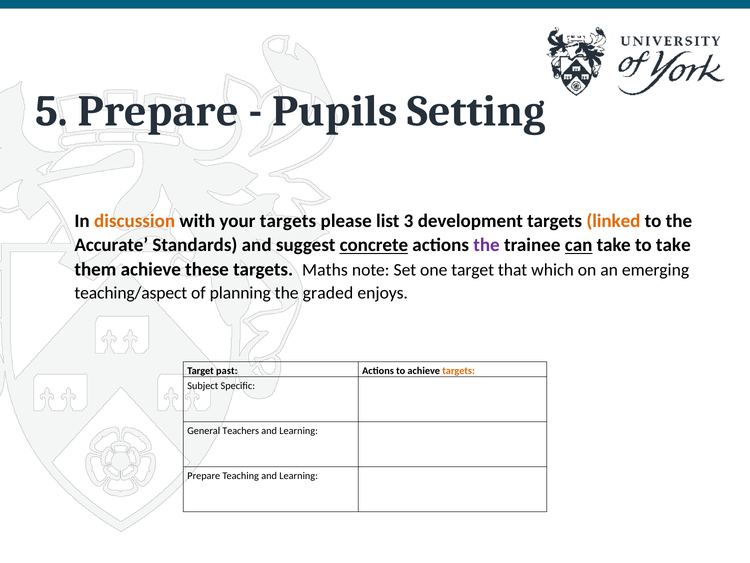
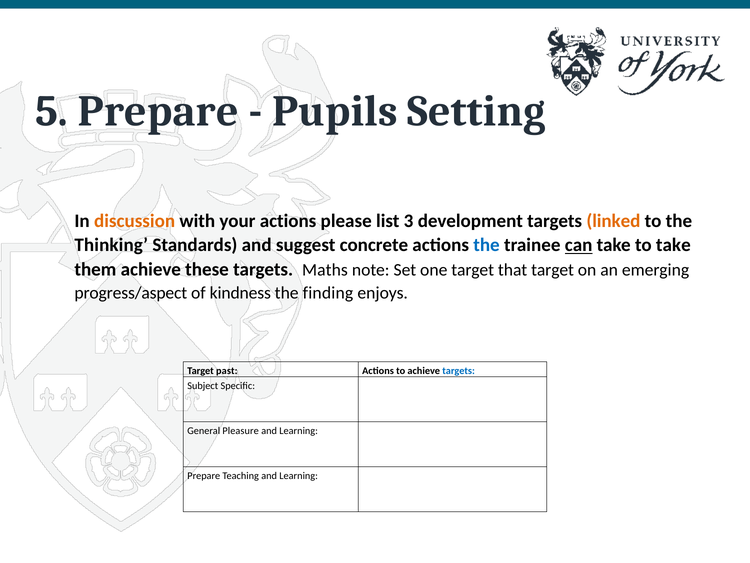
your targets: targets -> actions (288, 221)
Accurate: Accurate -> Thinking (111, 245)
concrete underline: present -> none (374, 245)
the colour: purple -> blue (487, 245)
that which: which -> target (553, 270)
teaching/aspect: teaching/aspect -> progress/aspect (131, 293)
planning: planning -> kindness (240, 293)
graded: graded -> finding (328, 293)
targets colour: orange -> blue (459, 371)
Teachers: Teachers -> Pleasure (241, 431)
